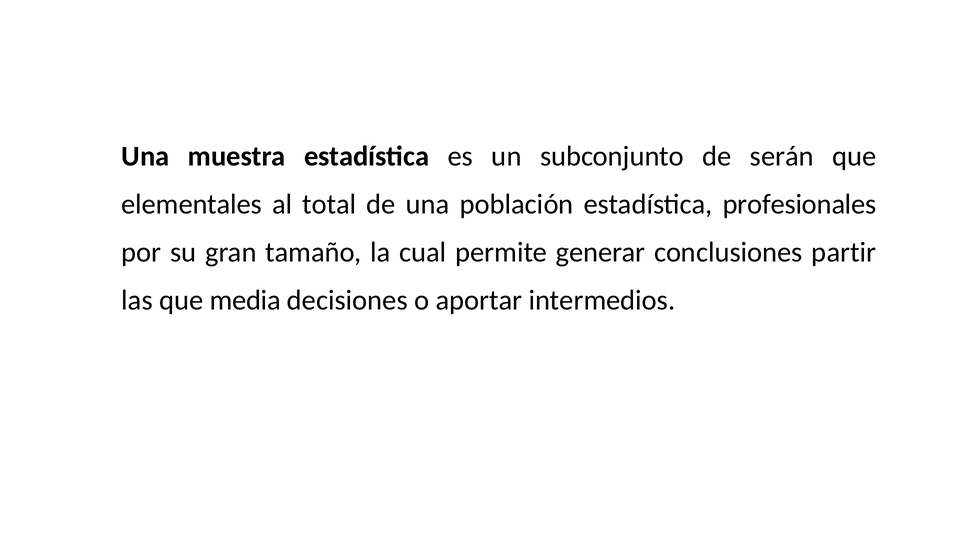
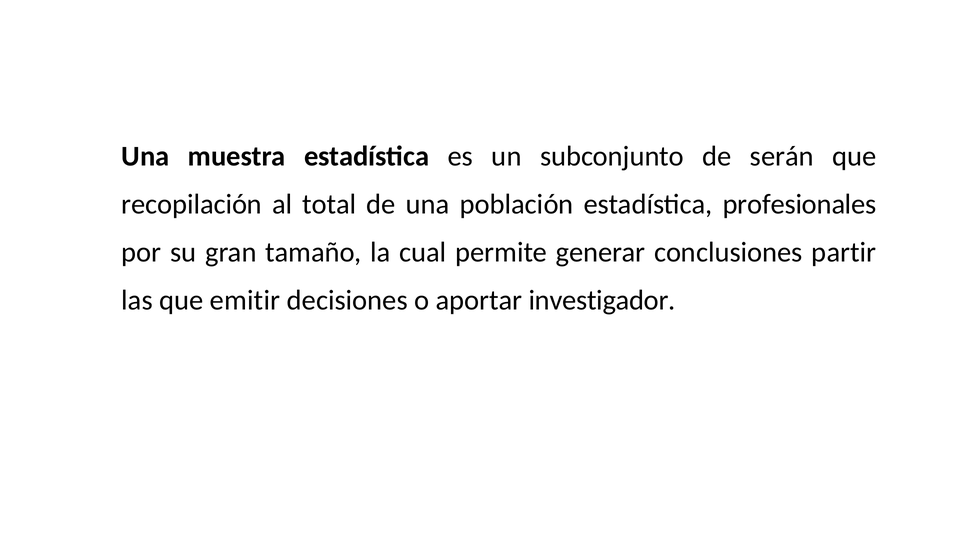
elementales: elementales -> recopilación (192, 204)
media: media -> emitir (245, 300)
intermedios: intermedios -> investigador (602, 300)
